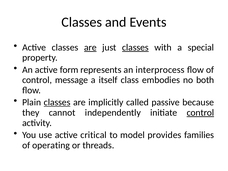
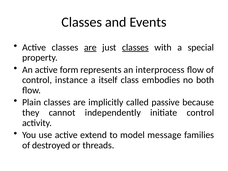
message: message -> instance (71, 80)
classes underline: present -> none (57, 102)
control underline: present -> none (200, 113)
critical: critical -> extend (94, 135)
provides: provides -> message (164, 135)
operating: operating -> destroyed (51, 145)
